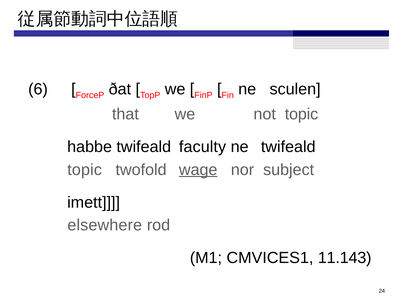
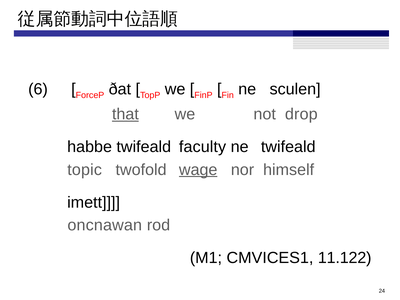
that underline: none -> present (125, 114)
not topic: topic -> drop (301, 114)
subject: subject -> himself (289, 170)
elsewhere: elsewhere -> oncnawan (105, 225)
11.143: 11.143 -> 11.122 (345, 258)
